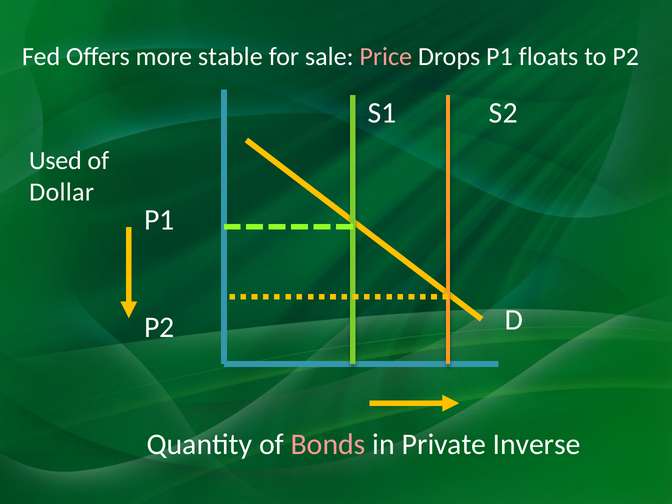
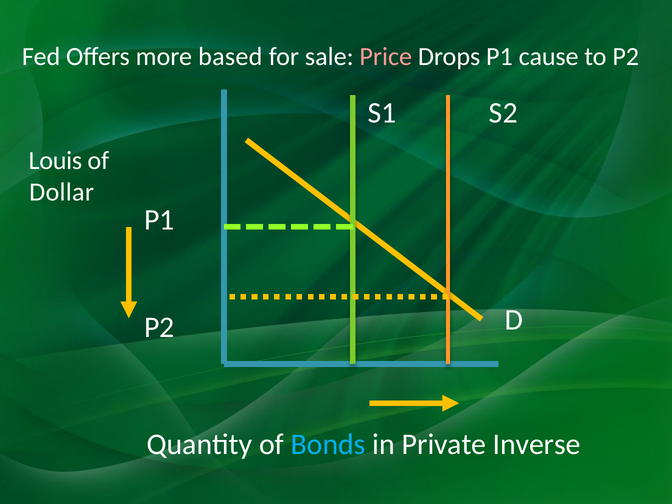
stable: stable -> based (230, 57)
floats: floats -> cause (549, 57)
Used: Used -> Louis (55, 161)
Bonds colour: pink -> light blue (328, 444)
